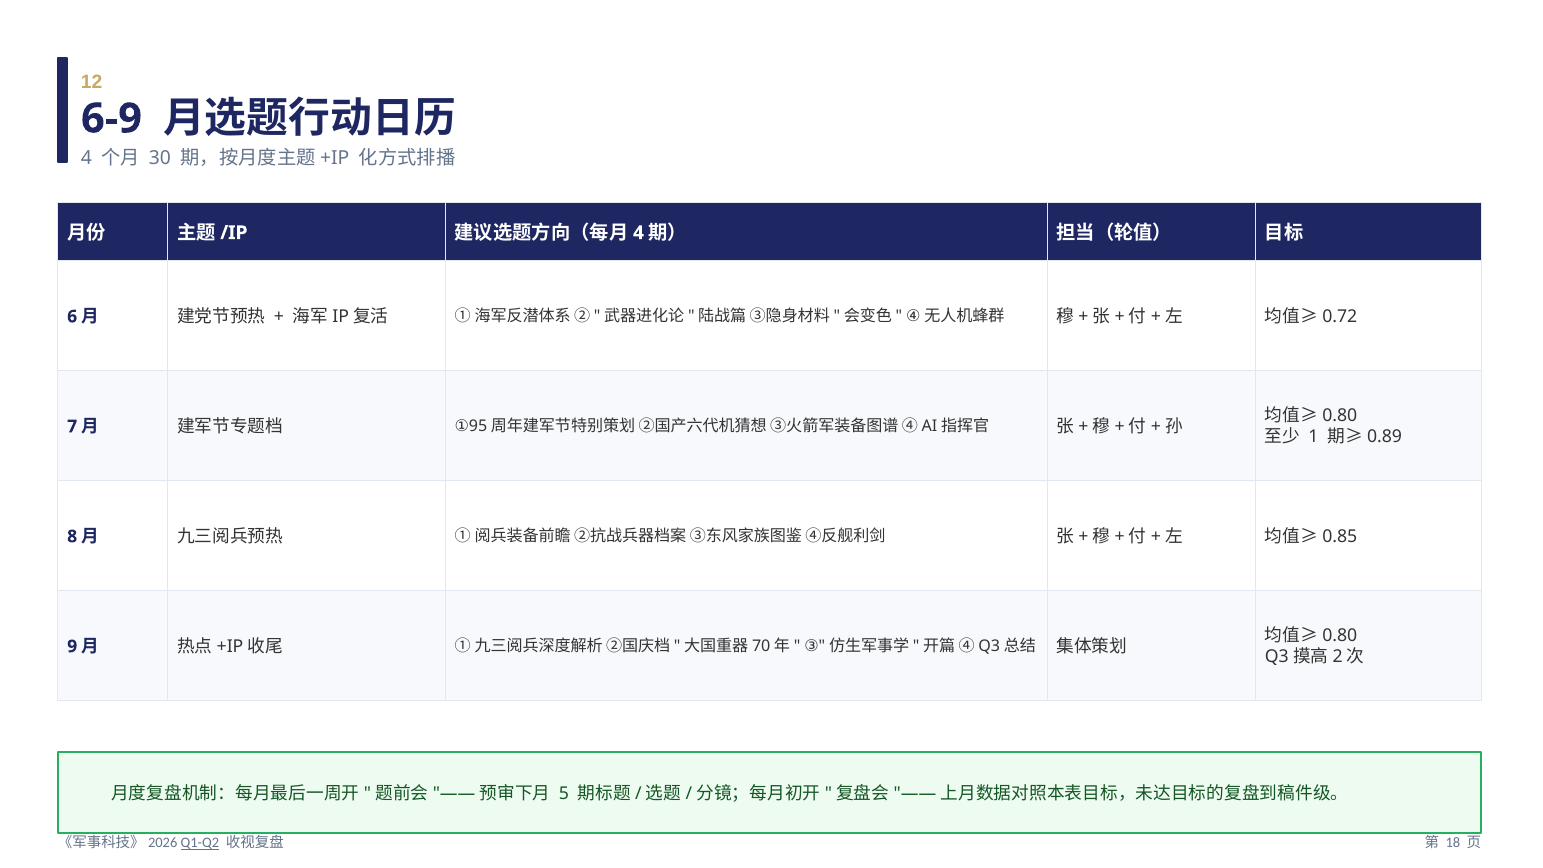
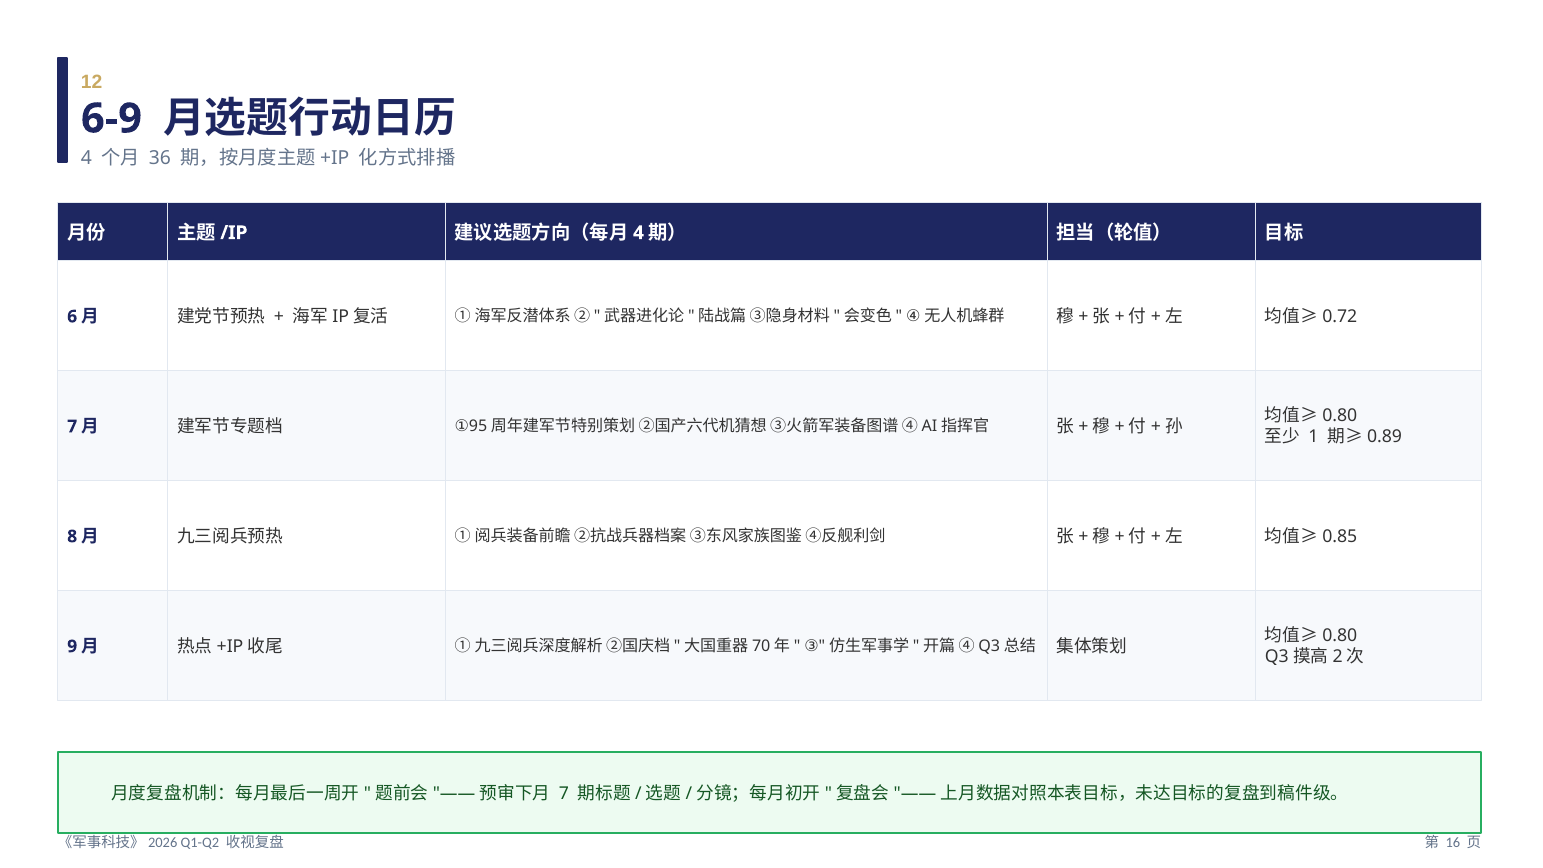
30: 30 -> 36 (160, 158)
5: 5 -> 7 (564, 794)
Q1-Q2 underline: present -> none (200, 843)
18: 18 -> 16 (1453, 843)
